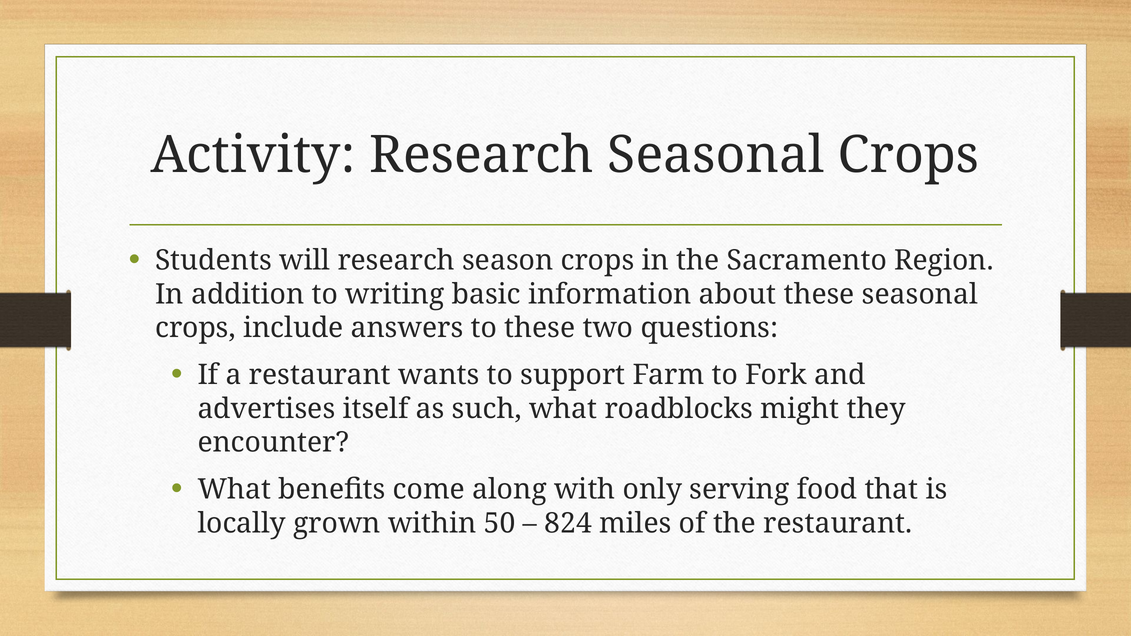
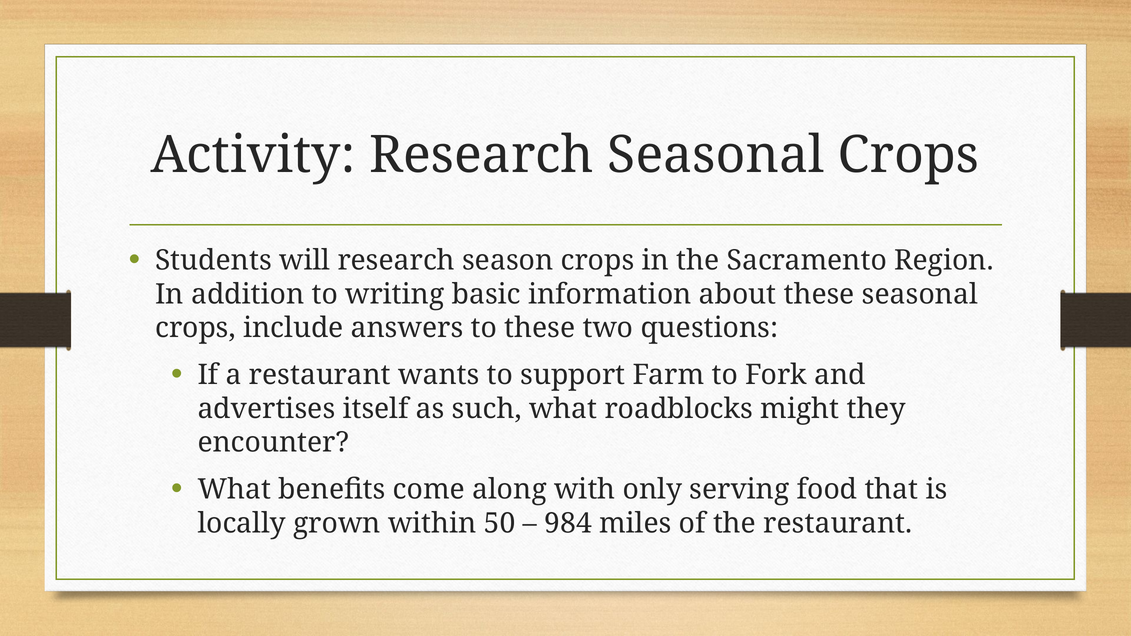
824: 824 -> 984 (568, 523)
